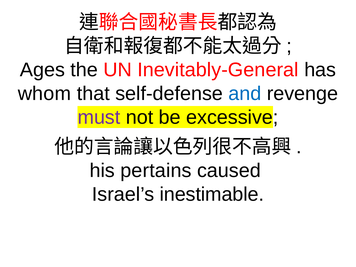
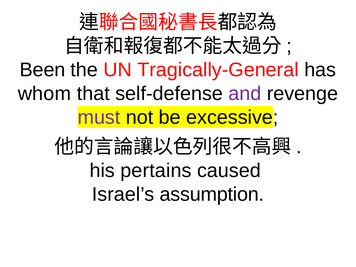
Ages: Ages -> Been (43, 70)
Inevitably-General: Inevitably-General -> Tragically-General (218, 70)
and colour: blue -> purple (245, 94)
inestimable: inestimable -> assumption (212, 194)
